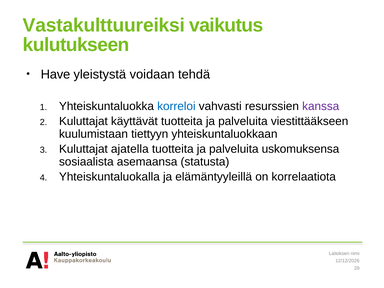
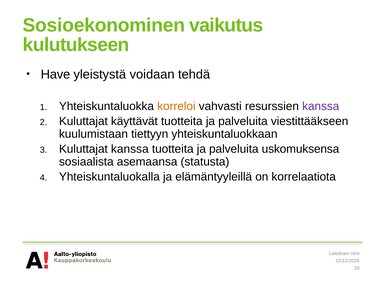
Vastakulttuureiksi: Vastakulttuureiksi -> Sosioekonominen (104, 25)
korreloi colour: blue -> orange (176, 106)
Kuluttajat ajatella: ajatella -> kanssa (130, 149)
